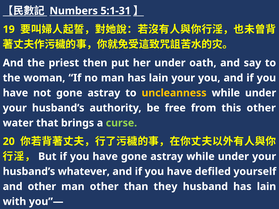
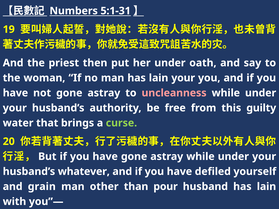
uncleanness colour: yellow -> pink (174, 93)
this other: other -> guilty (261, 108)
and other: other -> grain (42, 187)
they: they -> pour (166, 187)
